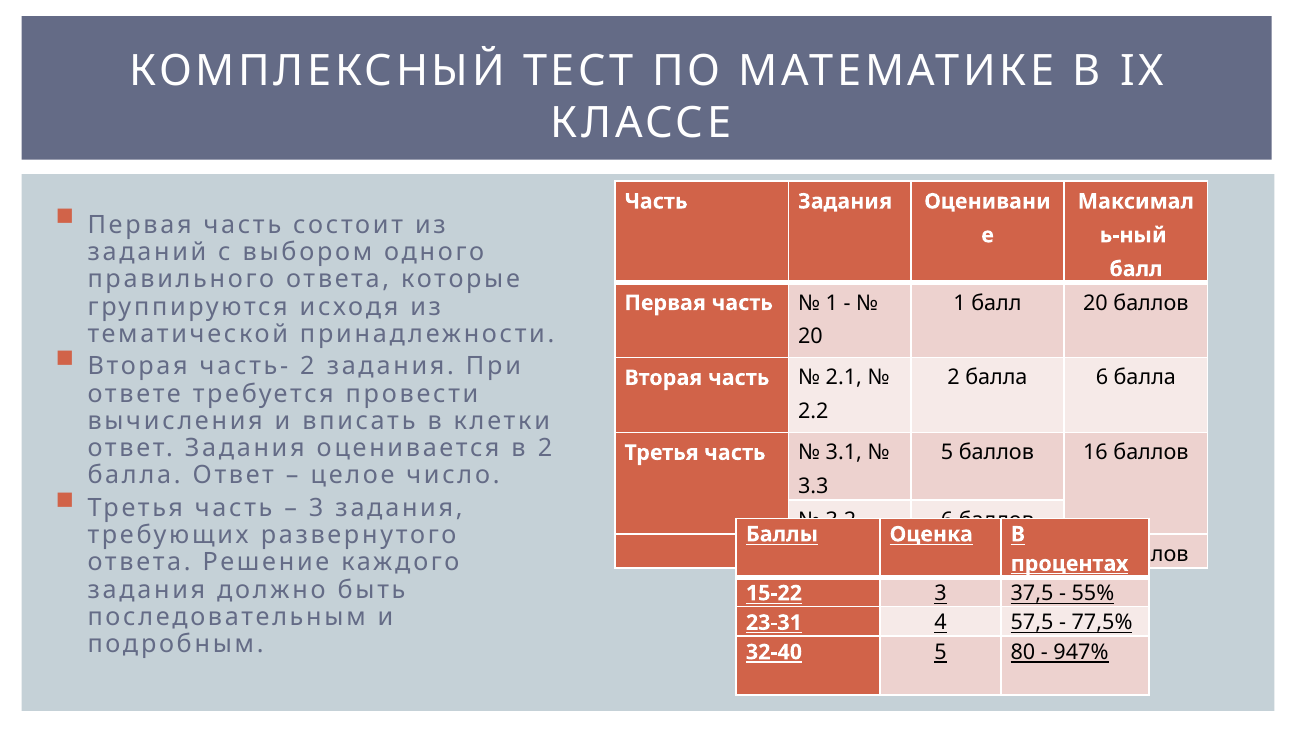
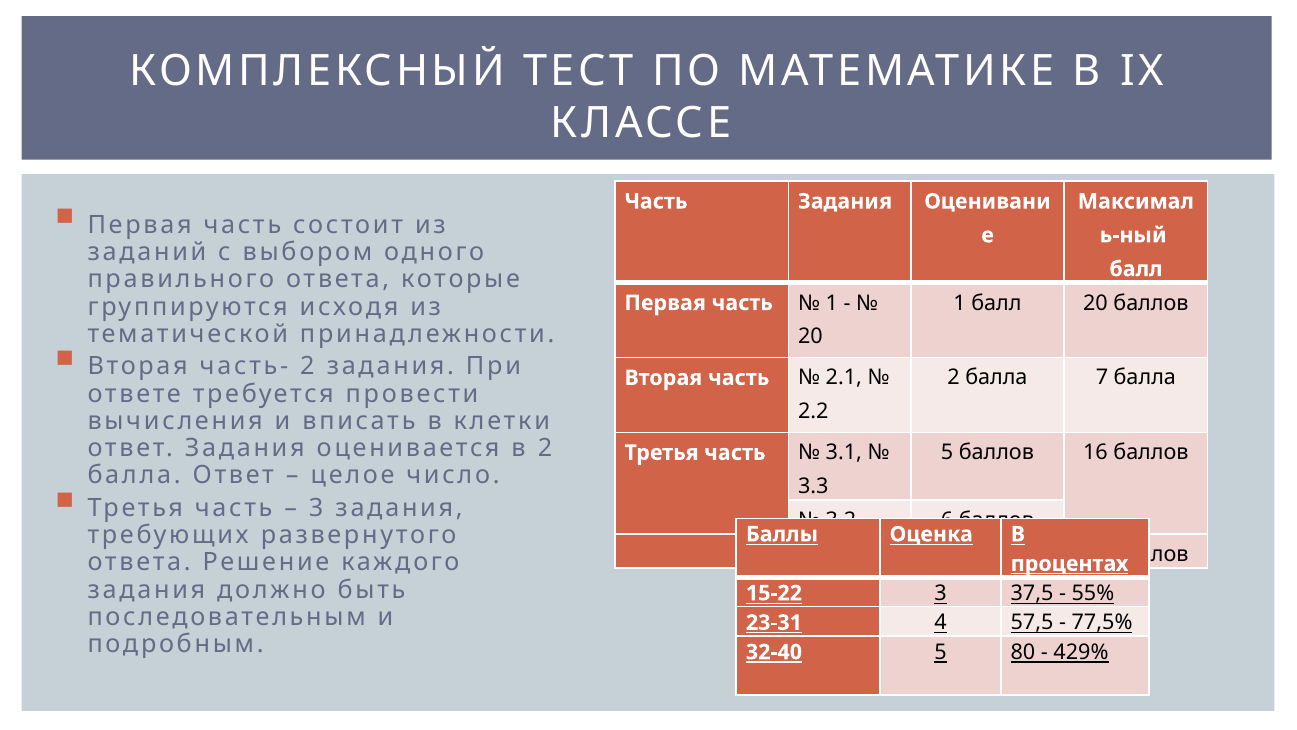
балла 6: 6 -> 7 (1102, 378)
947%: 947% -> 429% (1081, 652)
